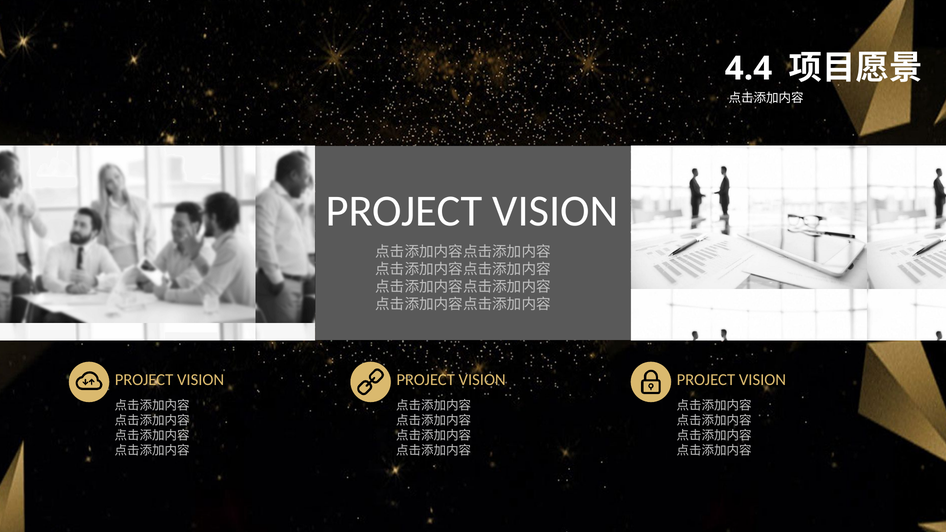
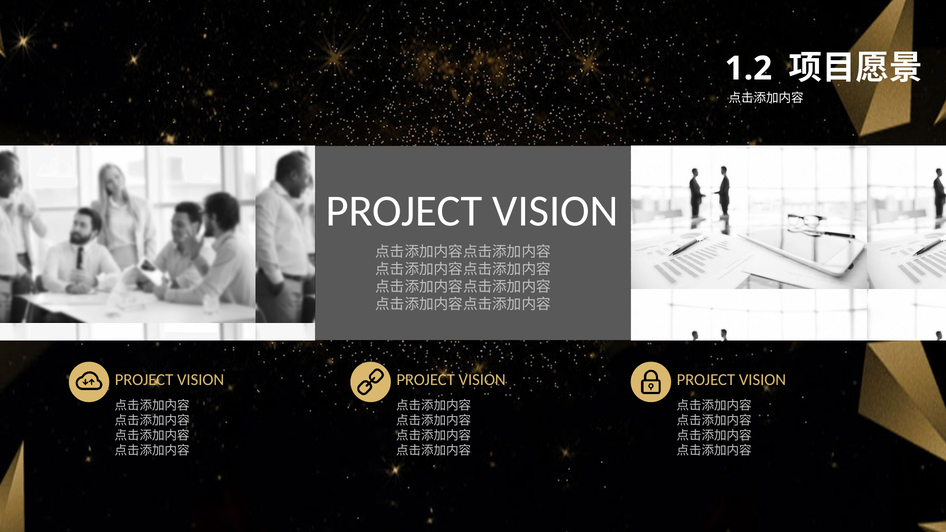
4.4: 4.4 -> 1.2 (748, 68)
